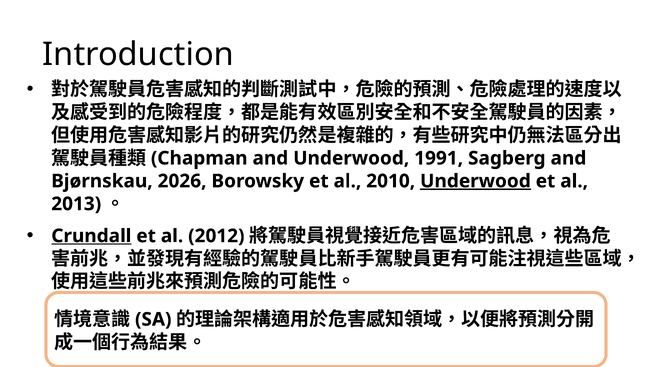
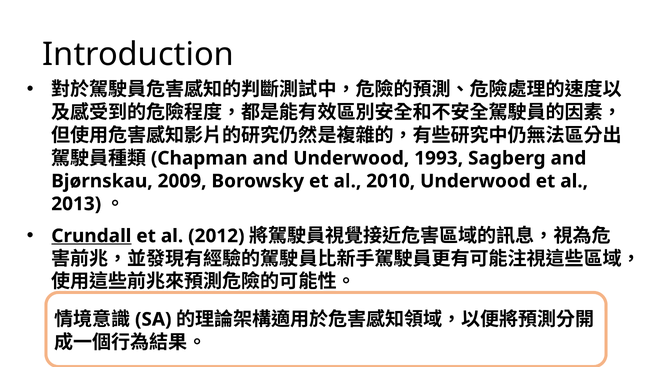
1991: 1991 -> 1993 (439, 158)
2026: 2026 -> 2009 (182, 181)
Underwood underline: present -> none (475, 181)
